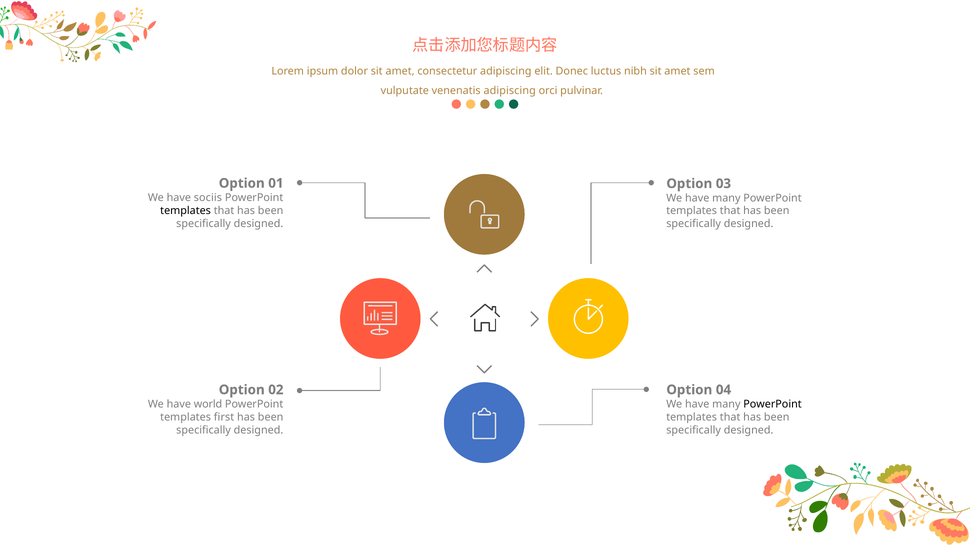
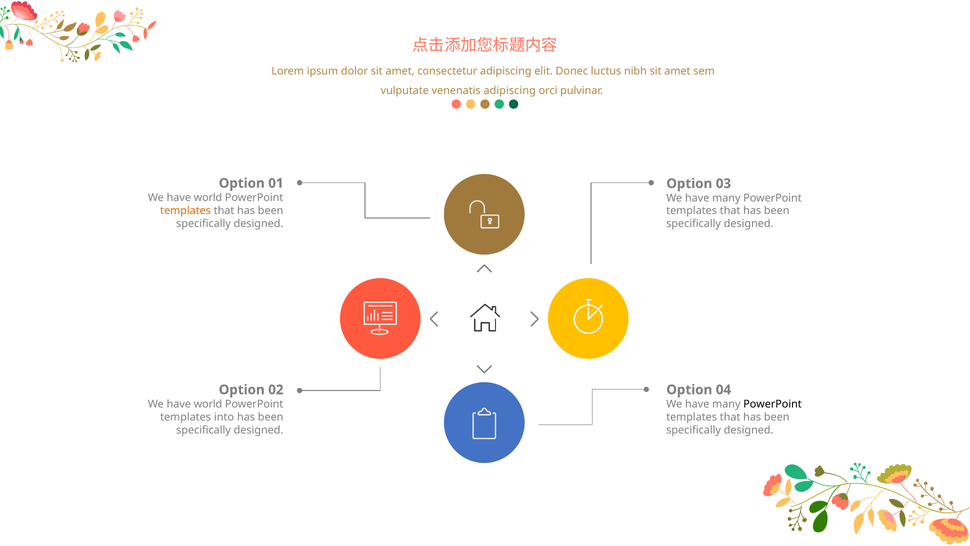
sociis: sociis -> world (208, 198)
templates colour: black -> orange (186, 210)
first: first -> into (224, 417)
